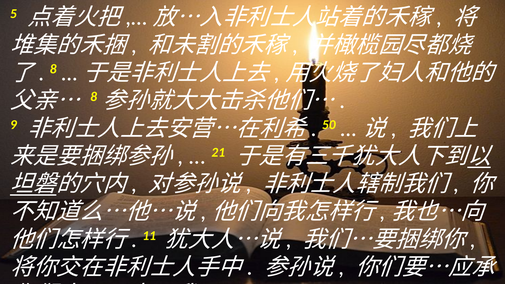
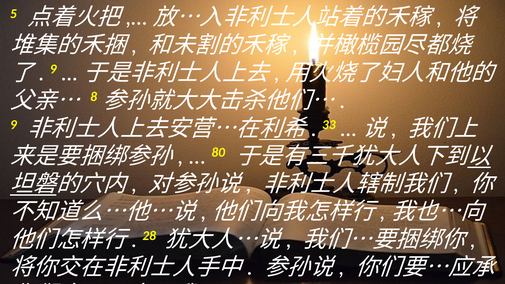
8: 8 -> 9 (53, 69)
50: 50 -> 33 (329, 125)
21: 21 -> 80 (218, 152)
11: 11 -> 28 (149, 236)
